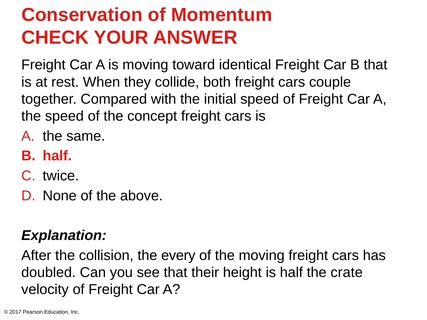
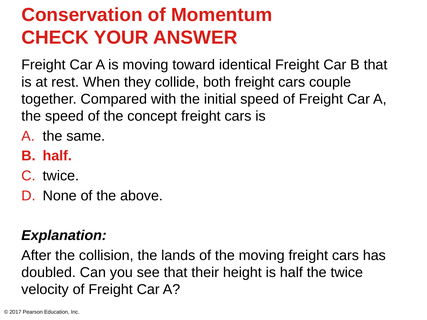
every: every -> lands (178, 256)
the crate: crate -> twice (347, 273)
